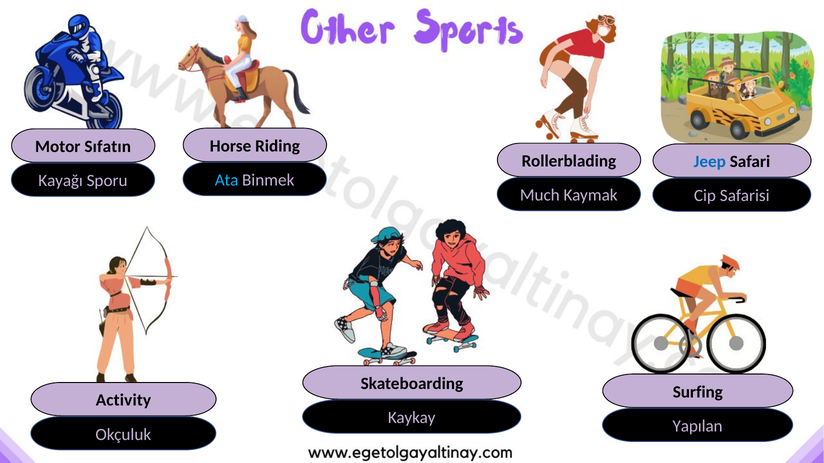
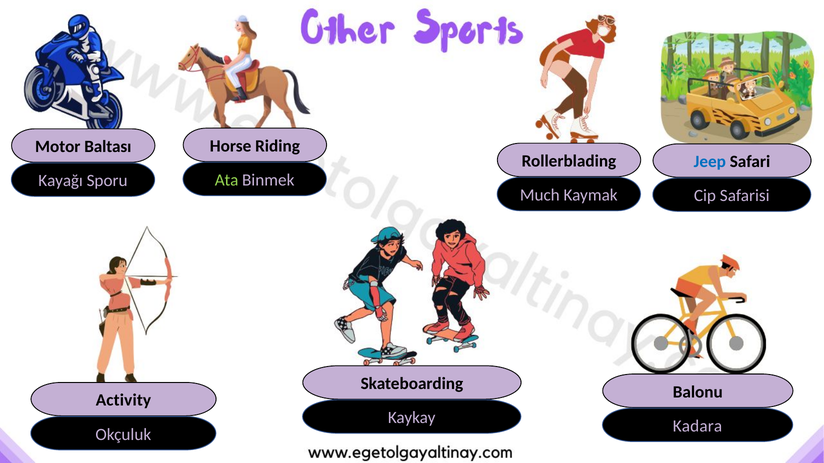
Sıfatın: Sıfatın -> Baltası (108, 147)
Ata colour: light blue -> light green (227, 180)
Surfing: Surfing -> Balonu (698, 392)
Yapılan: Yapılan -> Kadara (697, 426)
